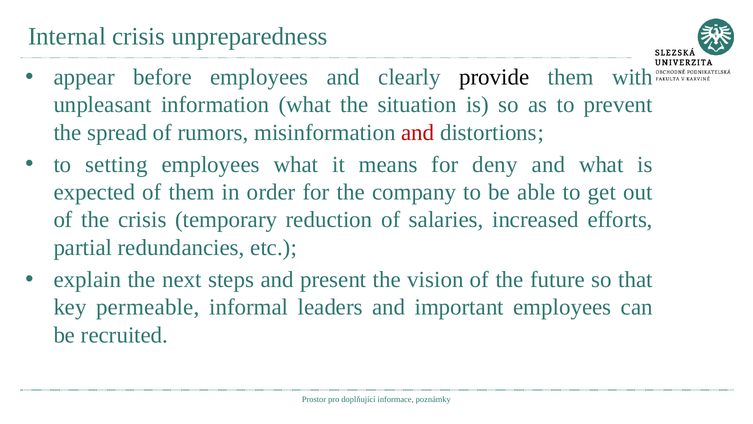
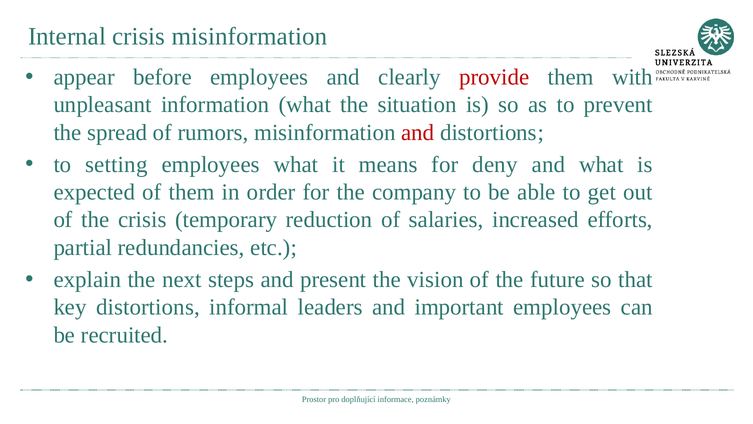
crisis unpreparedness: unpreparedness -> misinformation (249, 37)
provide colour: black -> red (494, 77)
key permeable: permeable -> distortions (148, 307)
